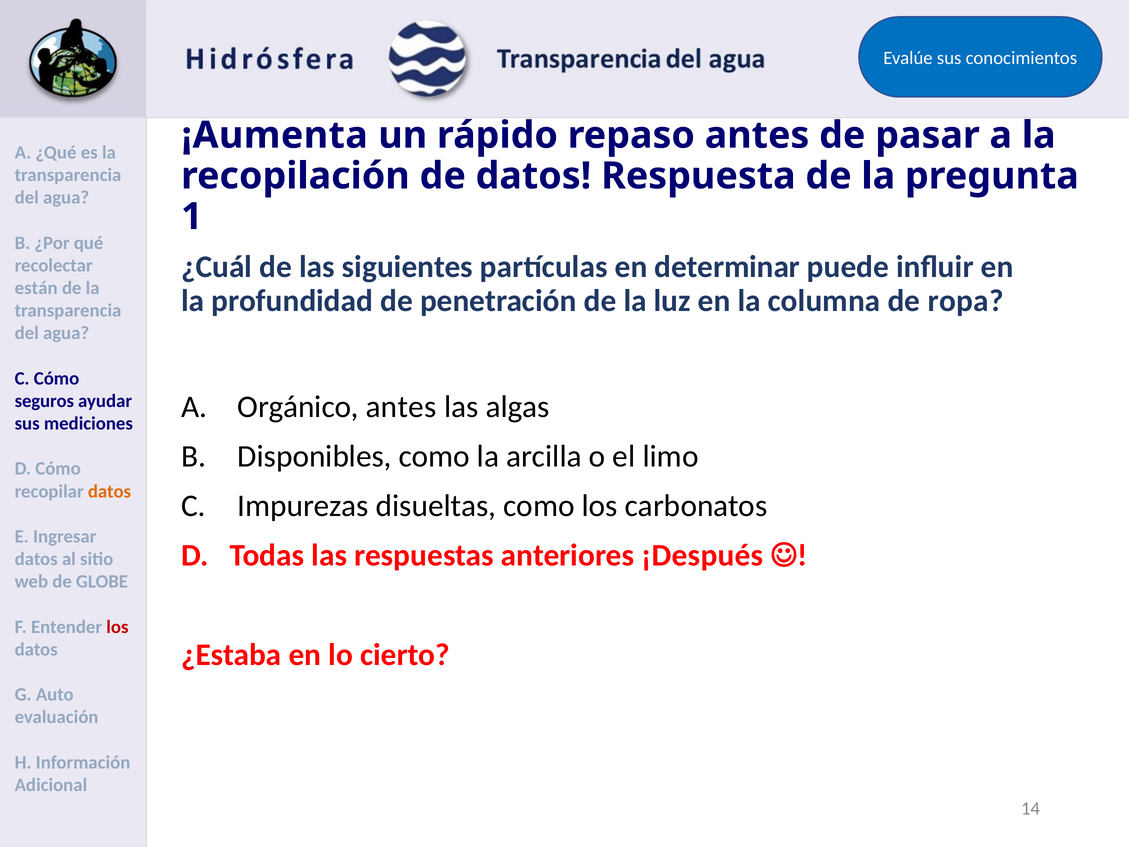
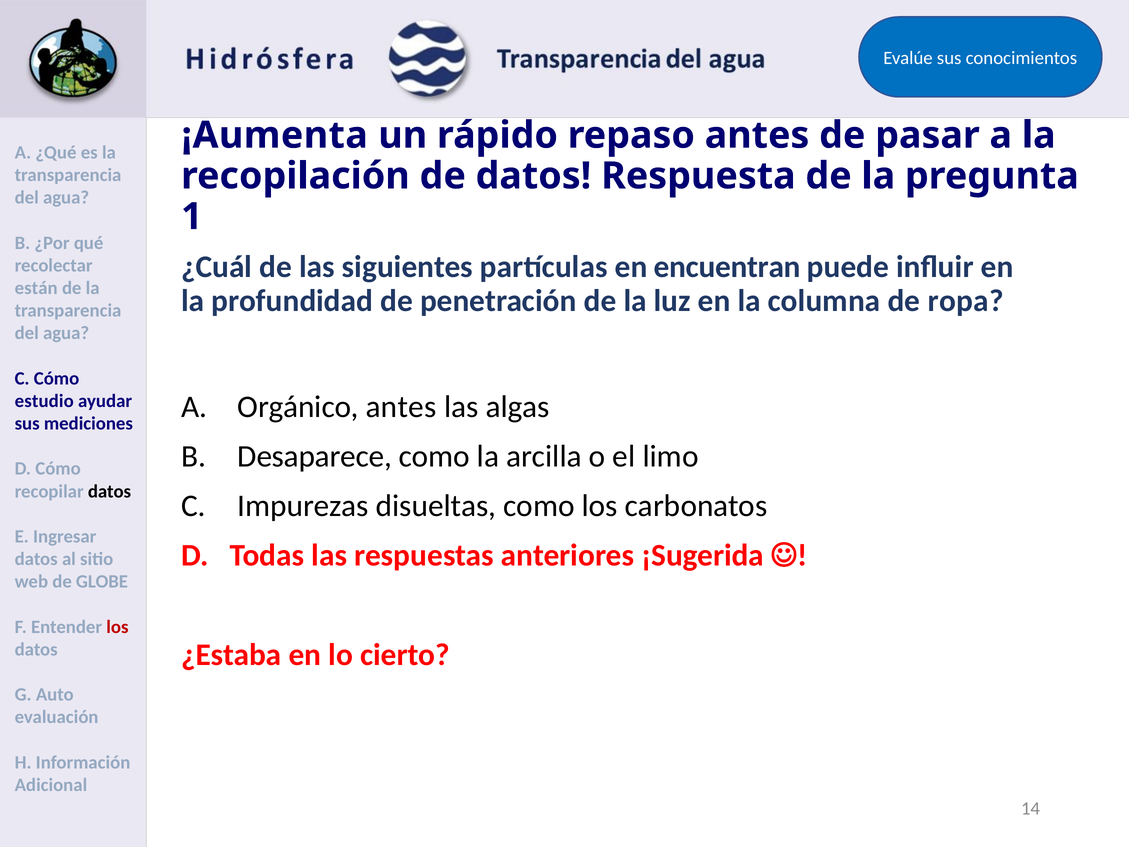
determinar: determinar -> encuentran (727, 267)
seguros: seguros -> estudio (44, 401)
Disponibles: Disponibles -> Desaparece (315, 456)
datos colour: orange -> black (109, 491)
¡Después: ¡Después -> ¡Sugerida (703, 555)
